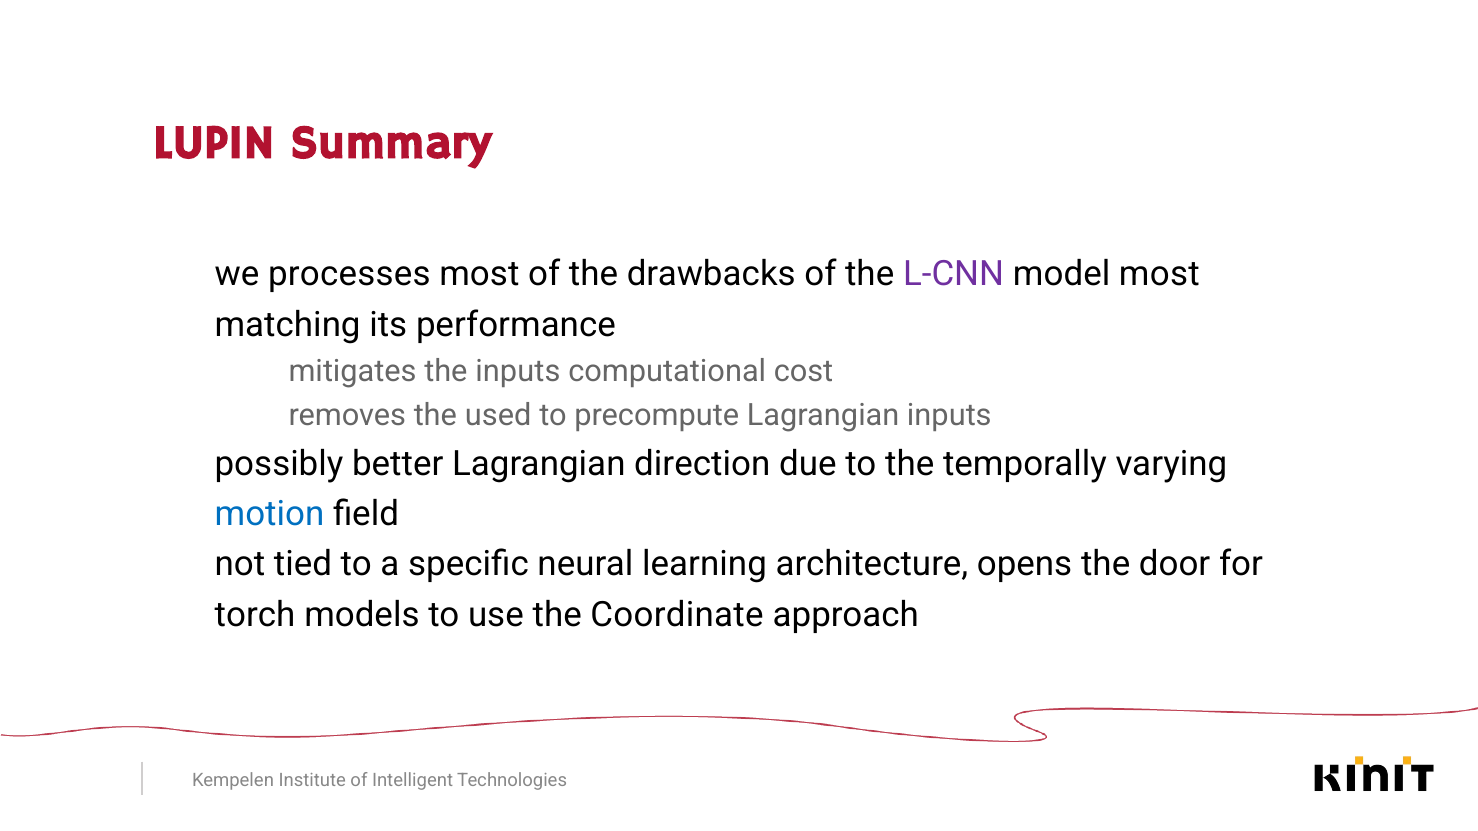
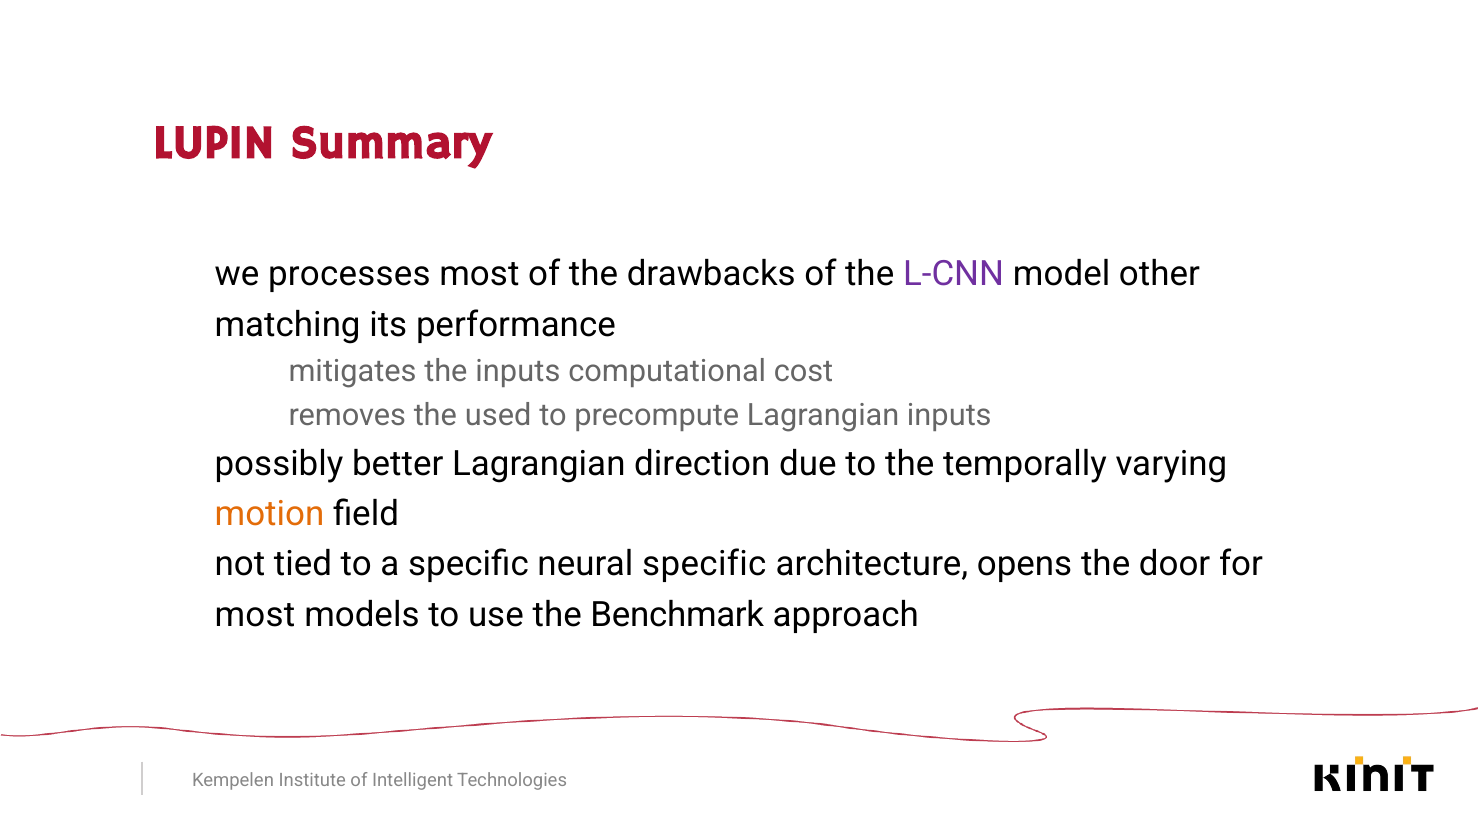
model most: most -> other (1159, 275)
motion colour: blue -> orange (269, 514)
neural learning: learning -> specific (704, 565)
torch: torch -> most (255, 615)
Coordinate: Coordinate -> Benchmark (677, 615)
